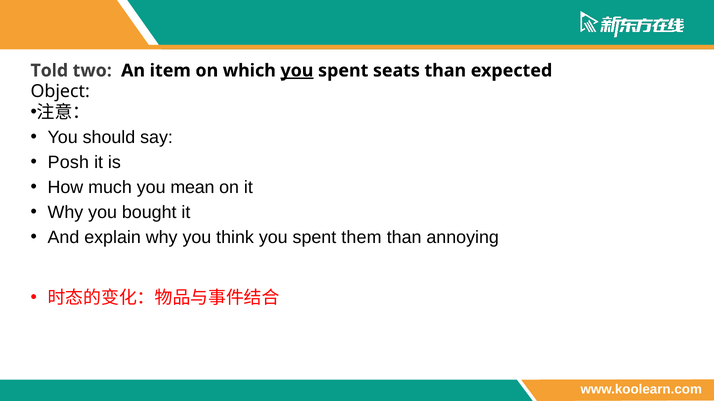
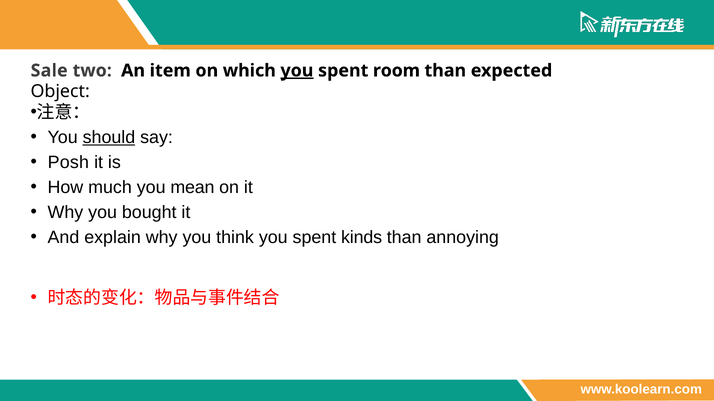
Told: Told -> Sale (49, 71)
seats: seats -> room (396, 71)
should underline: none -> present (109, 138)
them: them -> kinds (362, 238)
